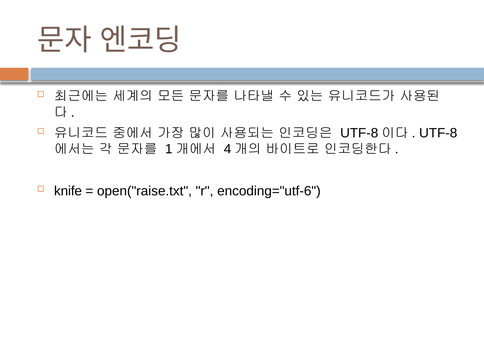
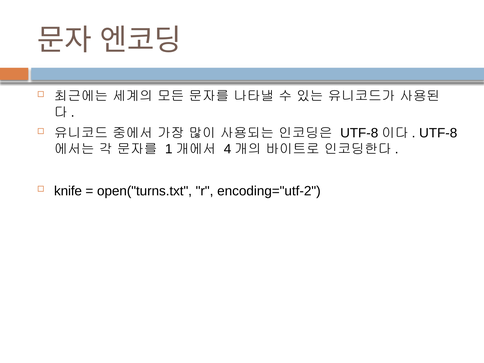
open("raise.txt: open("raise.txt -> open("turns.txt (145, 191)
encoding="utf-6: encoding="utf-6 -> encoding="utf-2 (269, 191)
